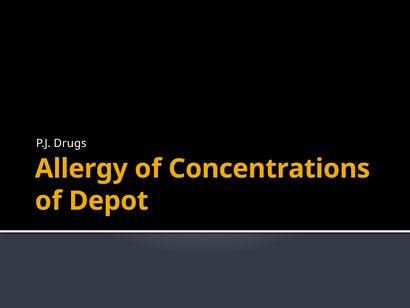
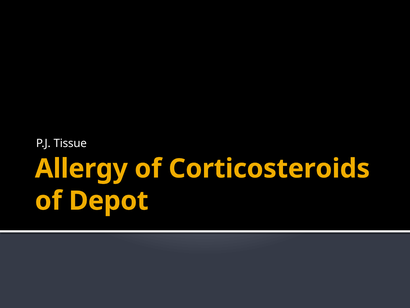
Drugs: Drugs -> Tissue (70, 143)
Concentrations: Concentrations -> Corticosteroids (269, 168)
